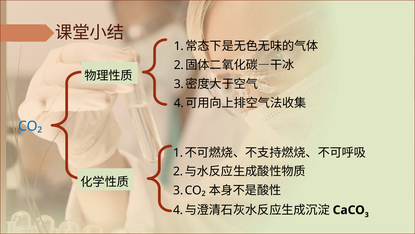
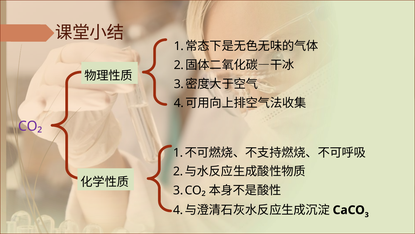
CO₂ colour: blue -> purple (30, 126)
